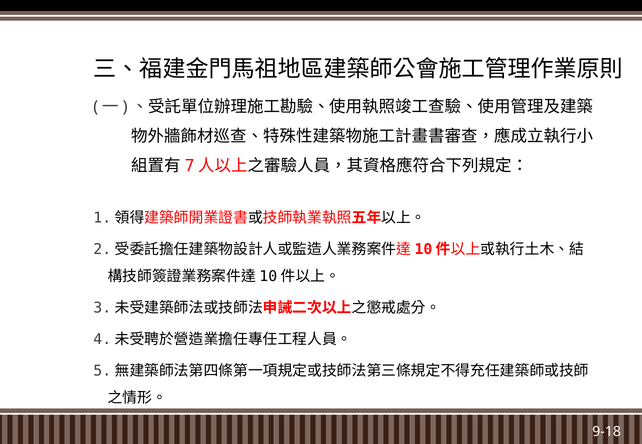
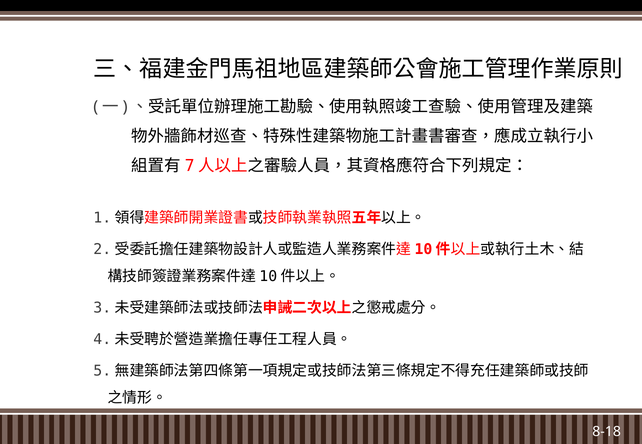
9-18: 9-18 -> 8-18 (607, 432)
